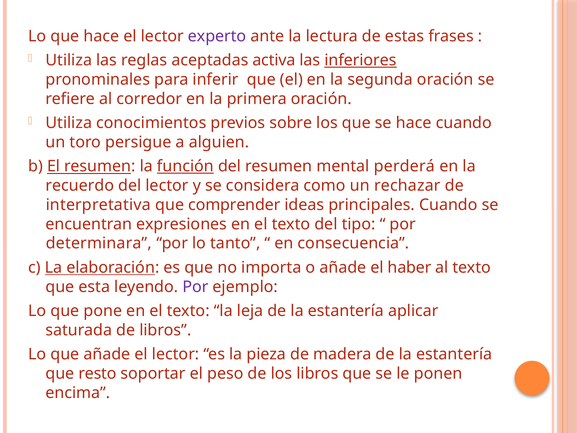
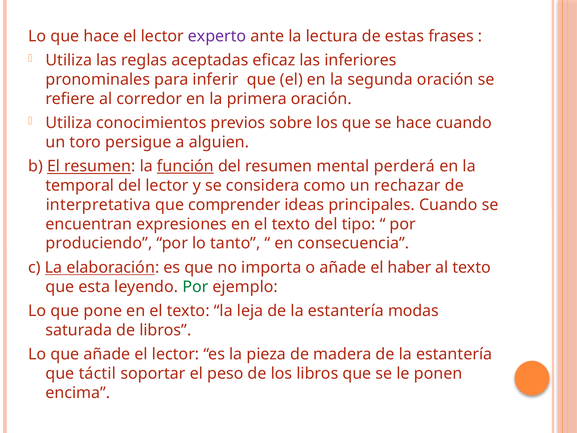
activa: activa -> eficaz (274, 60)
inferiores underline: present -> none (361, 60)
recuerdo: recuerdo -> temporal (80, 185)
determinara: determinara -> produciendo (99, 243)
Por colour: purple -> green (195, 287)
aplicar: aplicar -> modas (413, 311)
resto: resto -> táctil (97, 373)
